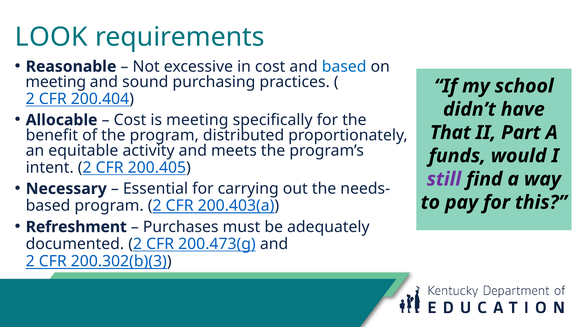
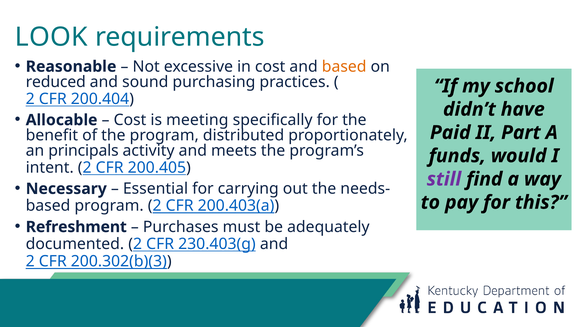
based colour: blue -> orange (344, 67)
meeting: meeting -> reduced (56, 82)
That: That -> Paid (450, 133)
equitable: equitable -> principals (83, 151)
200.473(g: 200.473(g -> 230.403(g (217, 244)
